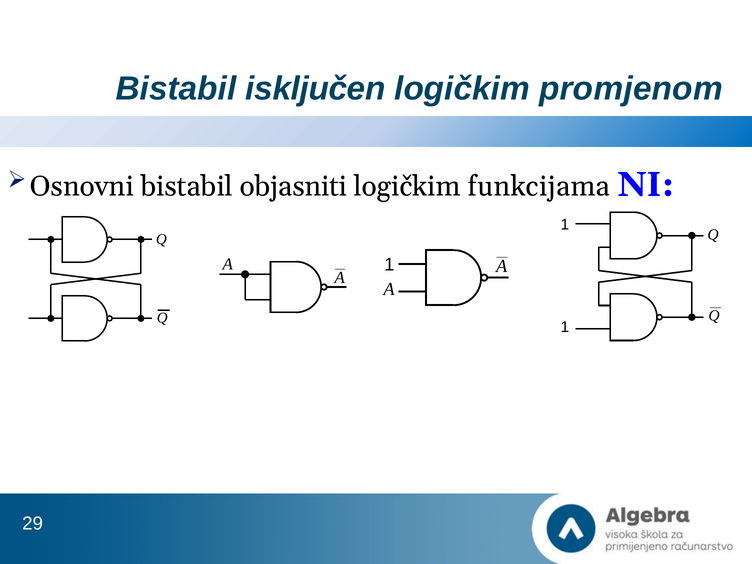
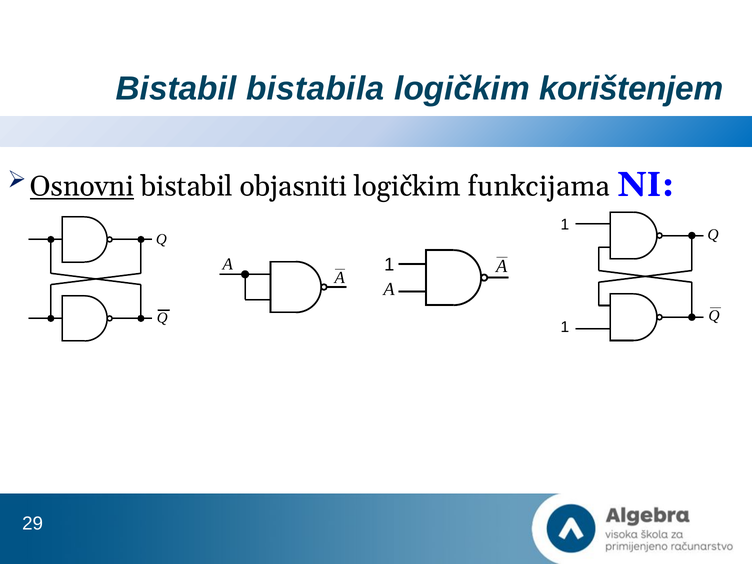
isključen: isključen -> bistabila (315, 89)
promjenom: promjenom -> korištenjem (631, 89)
Osnovni underline: none -> present (82, 187)
